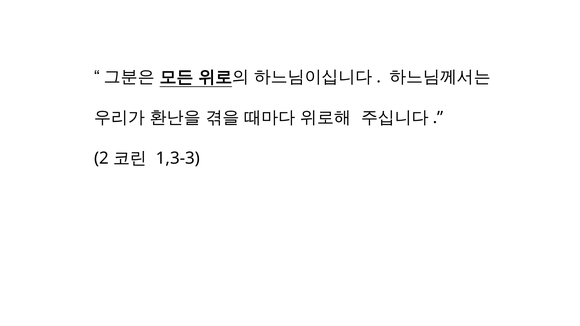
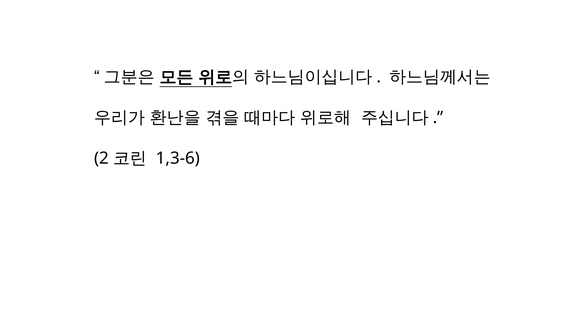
1,3-3: 1,3-3 -> 1,3-6 (178, 158)
